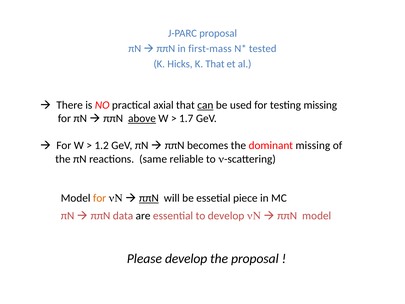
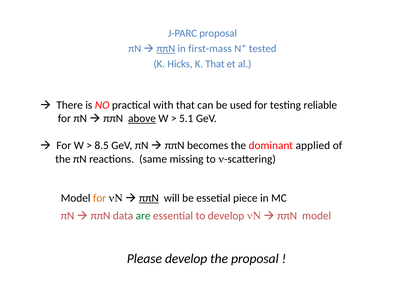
ππN underline: none -> present (166, 49)
axial: axial -> with (163, 105)
can underline: present -> none (205, 105)
testing missing: missing -> reliable (320, 105)
1.7: 1.7 -> 5.1 (186, 118)
1.2: 1.2 -> 8.5 (102, 145)
dominant missing: missing -> applied (313, 145)
reliable: reliable -> missing (187, 159)
are colour: black -> green (143, 216)
